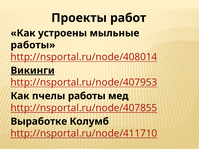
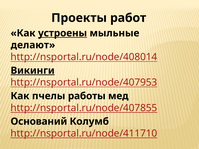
устроены underline: none -> present (63, 33)
работы: работы -> делают (33, 45)
Выработке: Выработке -> Оснований (39, 122)
